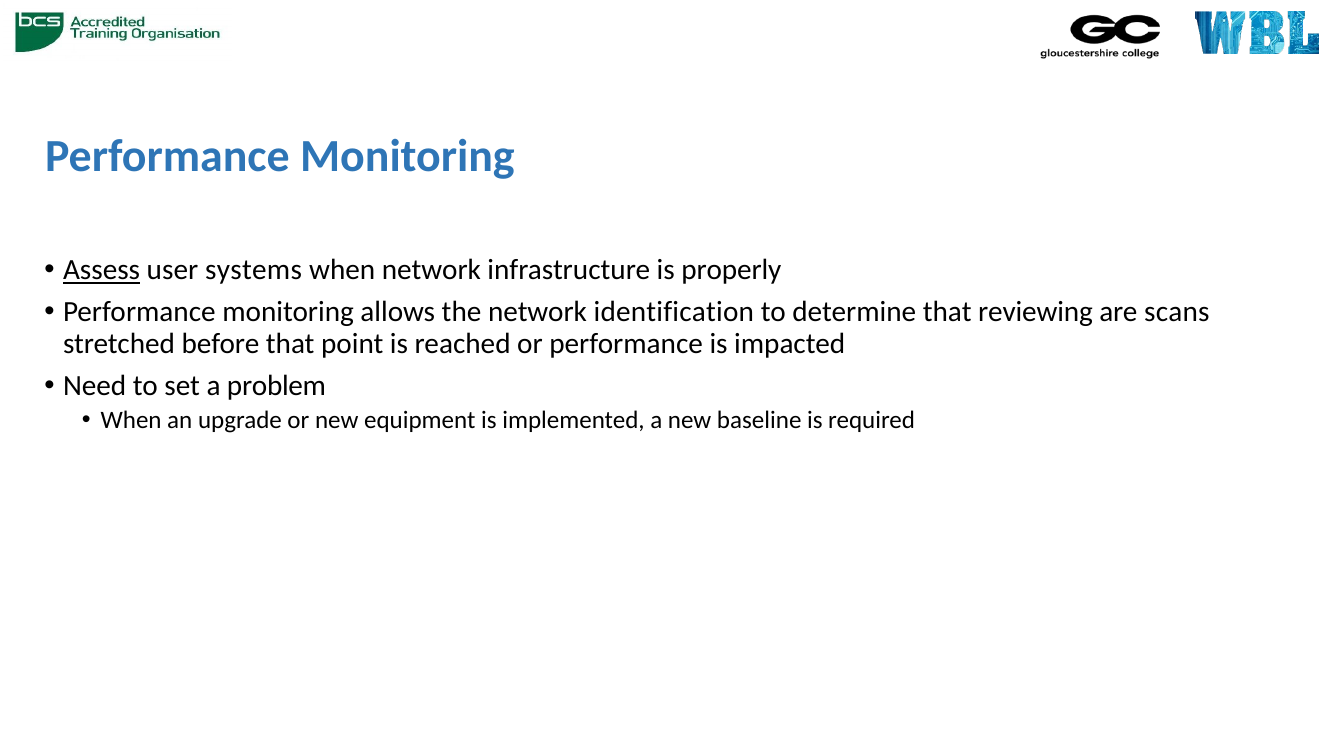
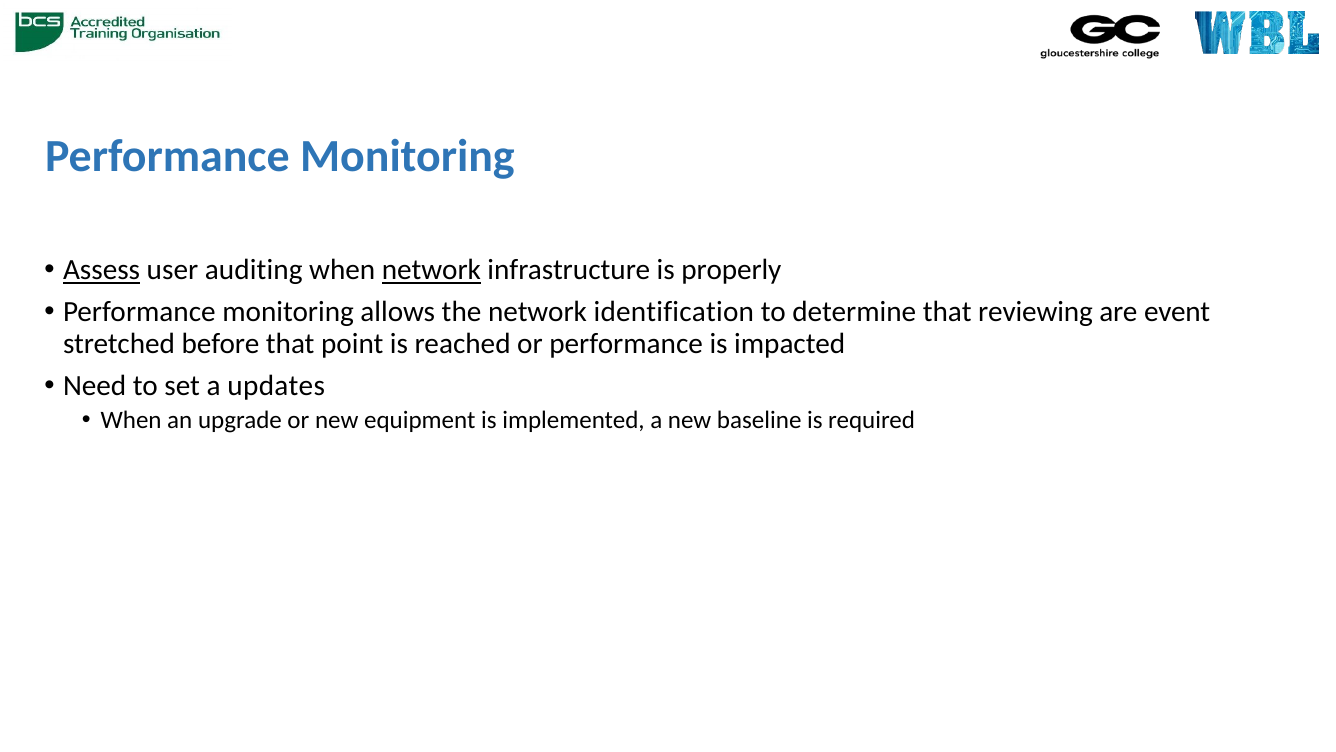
systems: systems -> auditing (254, 270)
network underline: none -> present (431, 270)
scans: scans -> event (1177, 312)
problem: problem -> updates (276, 386)
